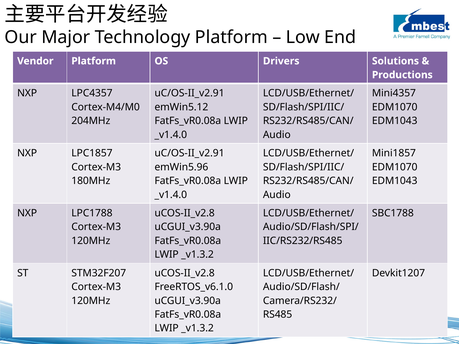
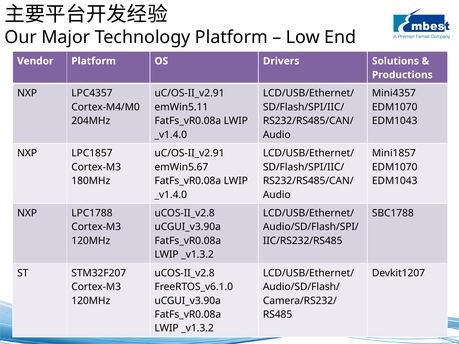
emWin5.12: emWin5.12 -> emWin5.11 (181, 107)
emWin5.96: emWin5.96 -> emWin5.67 (181, 167)
